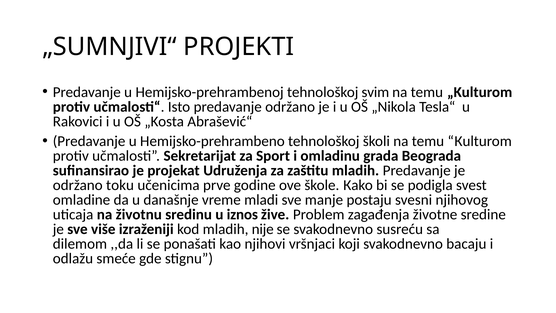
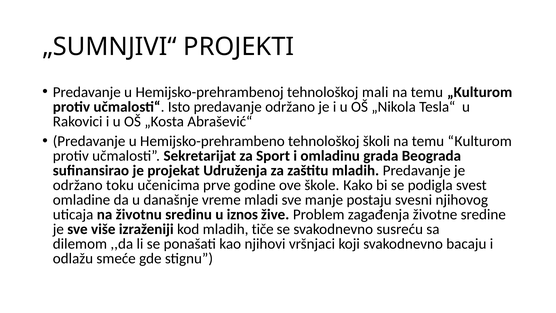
svim: svim -> mali (375, 92)
nije: nije -> tiče (263, 229)
